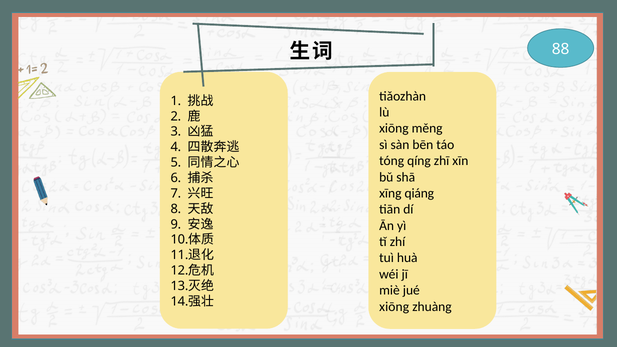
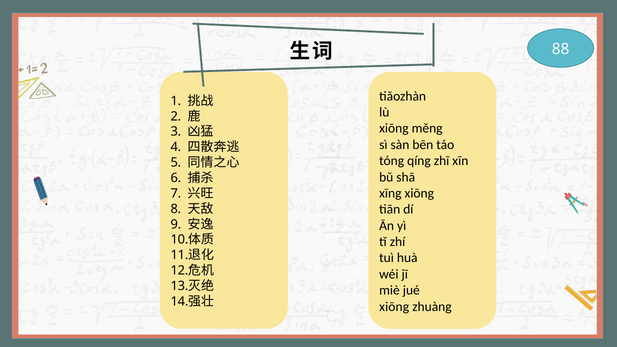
xīng qiáng: qiáng -> xiōng (419, 193)
